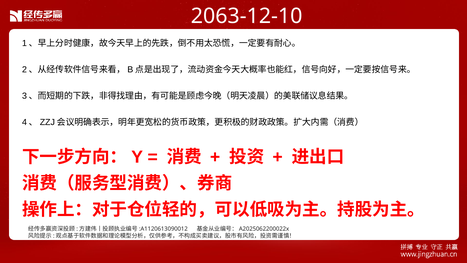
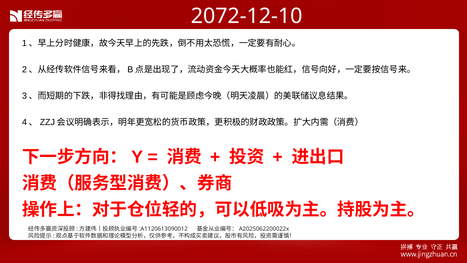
2063-12-10: 2063-12-10 -> 2072-12-10 (247, 16)
